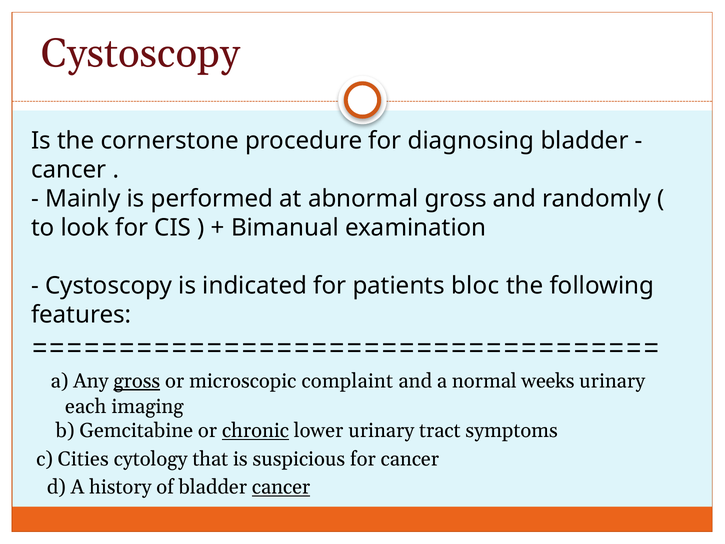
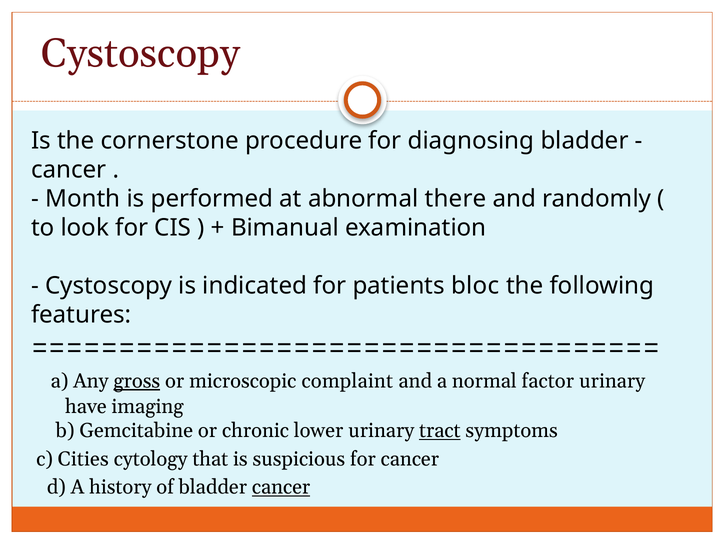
Mainly: Mainly -> Month (83, 199)
abnormal gross: gross -> there (456, 199)
weeks: weeks -> factor (548, 381)
each: each -> have (86, 406)
chronic underline: present -> none (255, 431)
tract underline: none -> present (440, 431)
